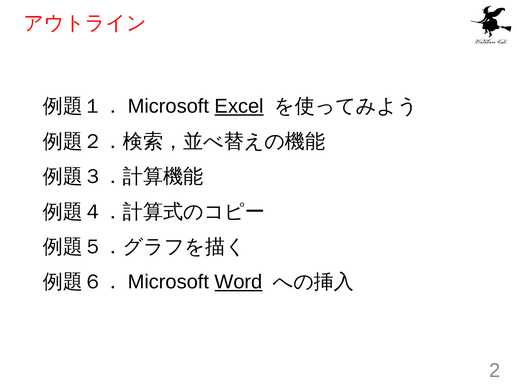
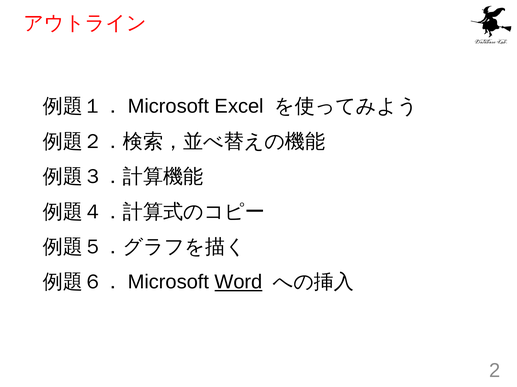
Excel underline: present -> none (239, 107)
